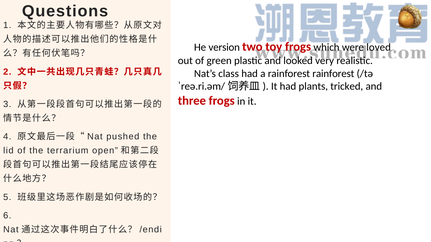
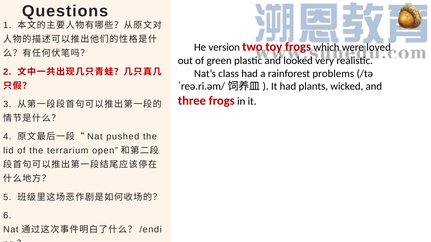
rainforest rainforest: rainforest -> problems (333, 74)
tricked: tricked -> wicked (347, 87)
